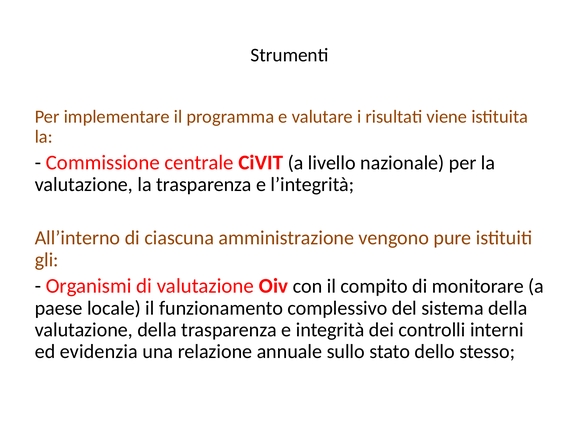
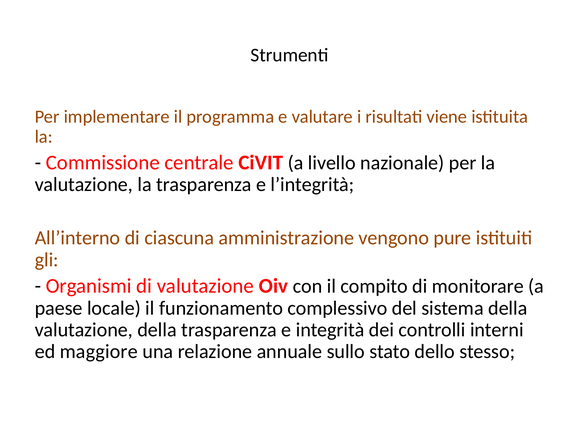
evidenzia: evidenzia -> maggiore (99, 351)
